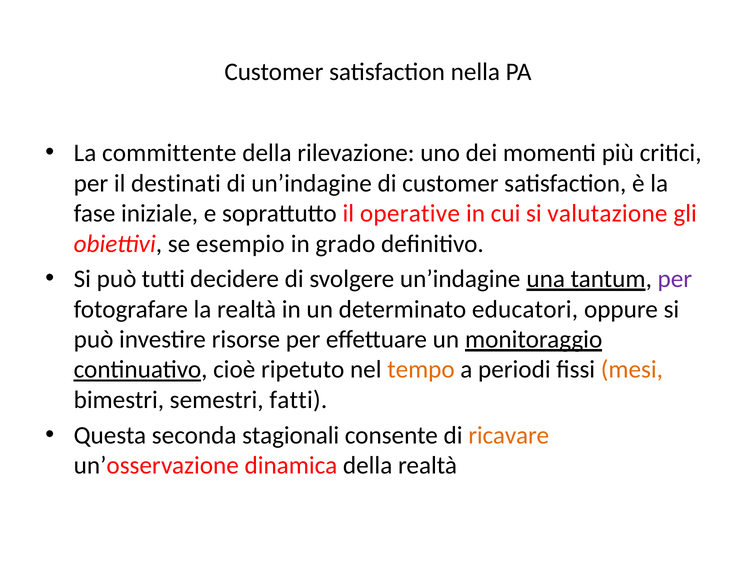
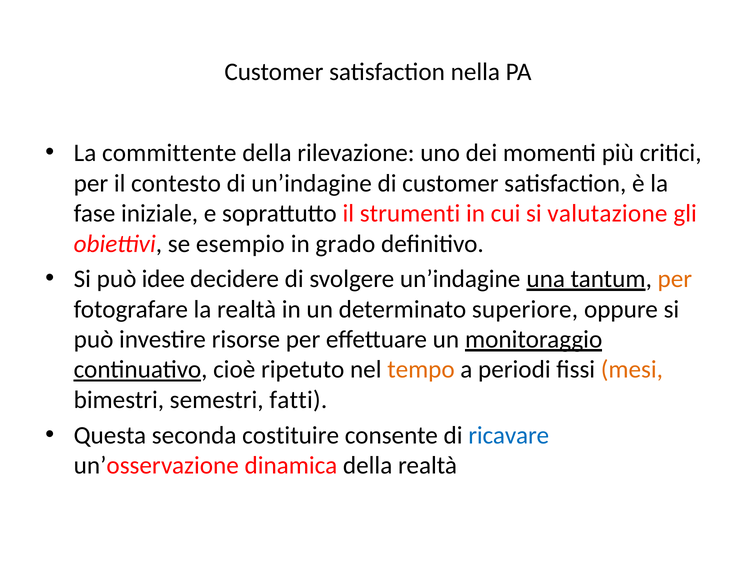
destinati: destinati -> contesto (176, 183)
operative: operative -> strumenti (410, 213)
tutti: tutti -> idee (163, 279)
per colour: purple -> orange (675, 279)
educatori: educatori -> superiore (525, 309)
stagionali: stagionali -> costituire (291, 435)
ricavare colour: orange -> blue (509, 435)
